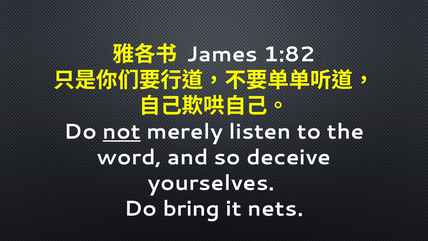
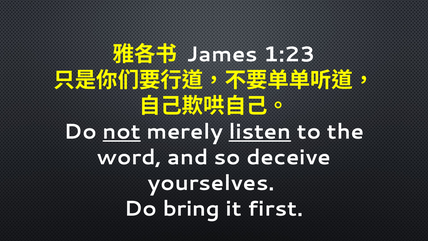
1:82: 1:82 -> 1:23 (289, 55)
listen underline: none -> present (260, 132)
nets: nets -> first (275, 209)
